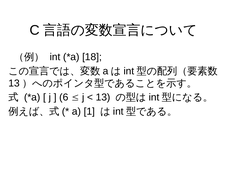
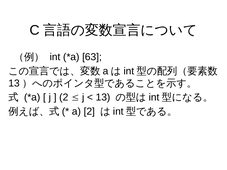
18: 18 -> 63 (92, 57)
6: 6 -> 2 (64, 97)
a 1: 1 -> 2 (89, 112)
